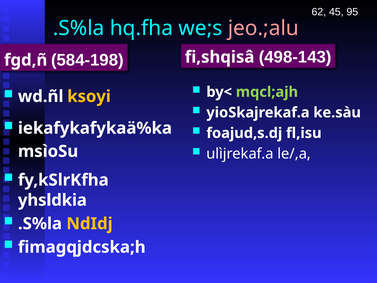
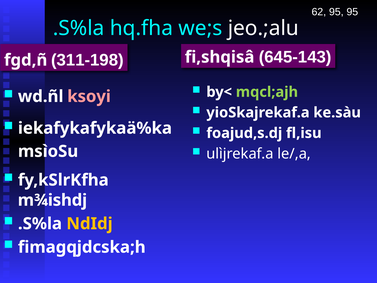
62 45: 45 -> 95 (336, 12)
jeo.;alu colour: pink -> white (263, 28)
584-198: 584-198 -> 311-198 (87, 60)
498-143: 498-143 -> 645-143 (295, 57)
ksoyi colour: yellow -> pink (89, 96)
yhsldkia: yhsldkia -> m¾ishdj (52, 200)
